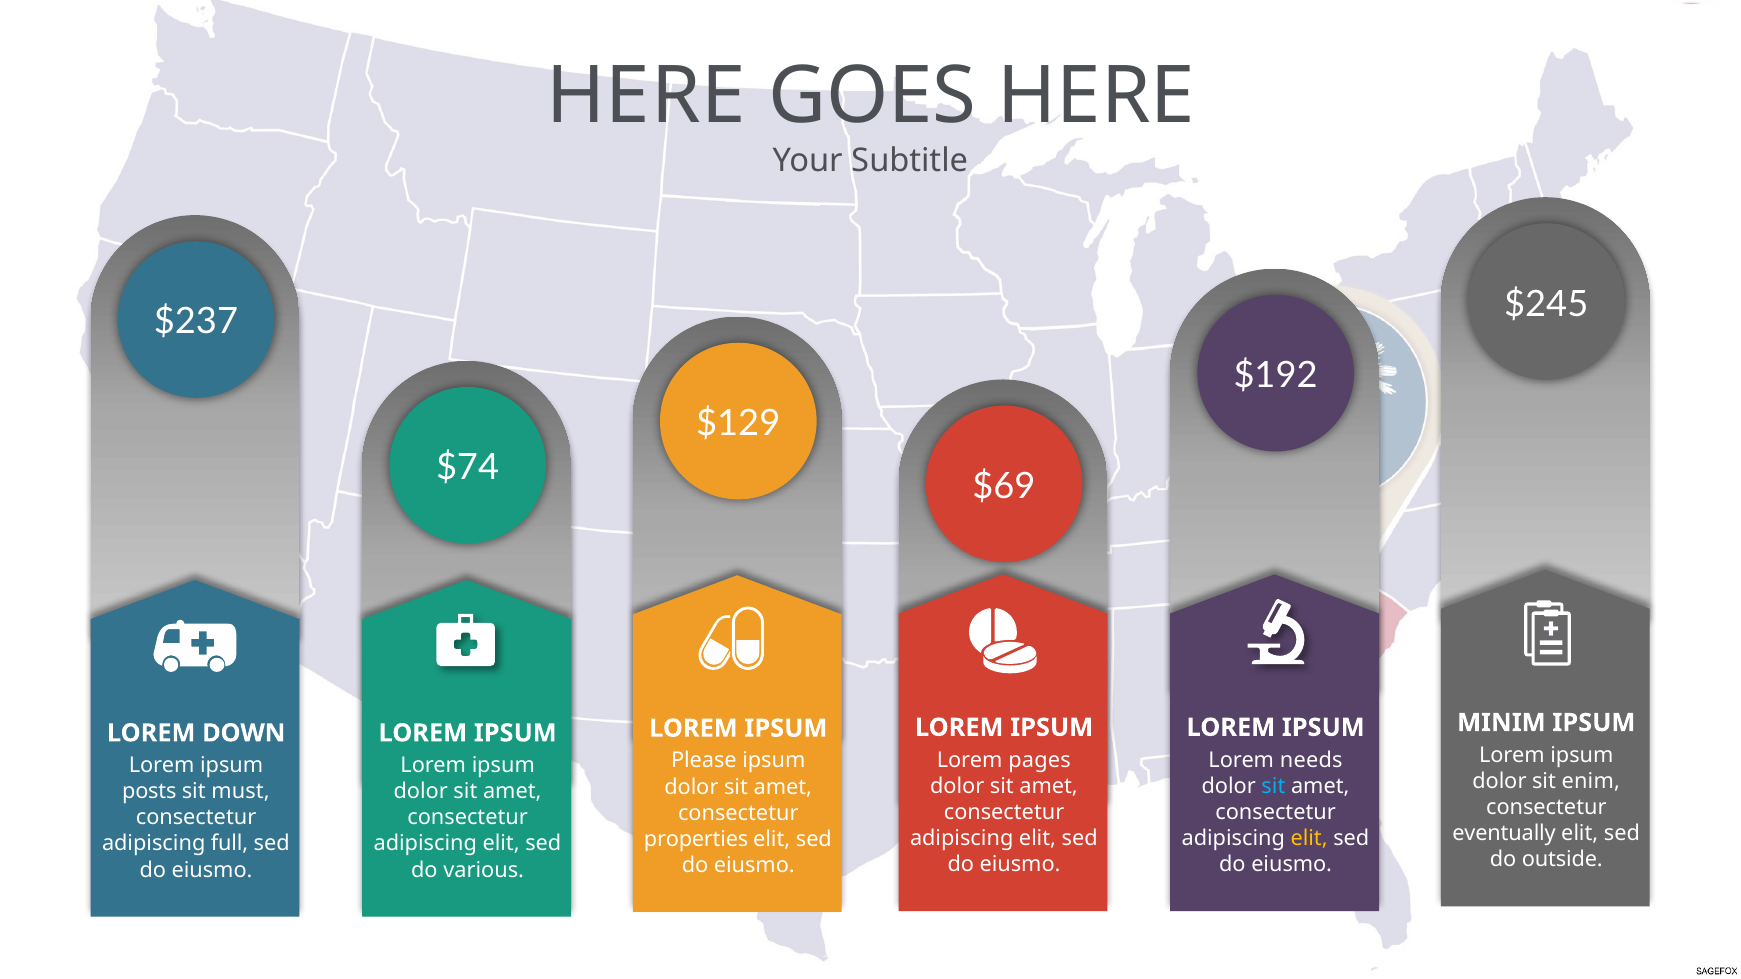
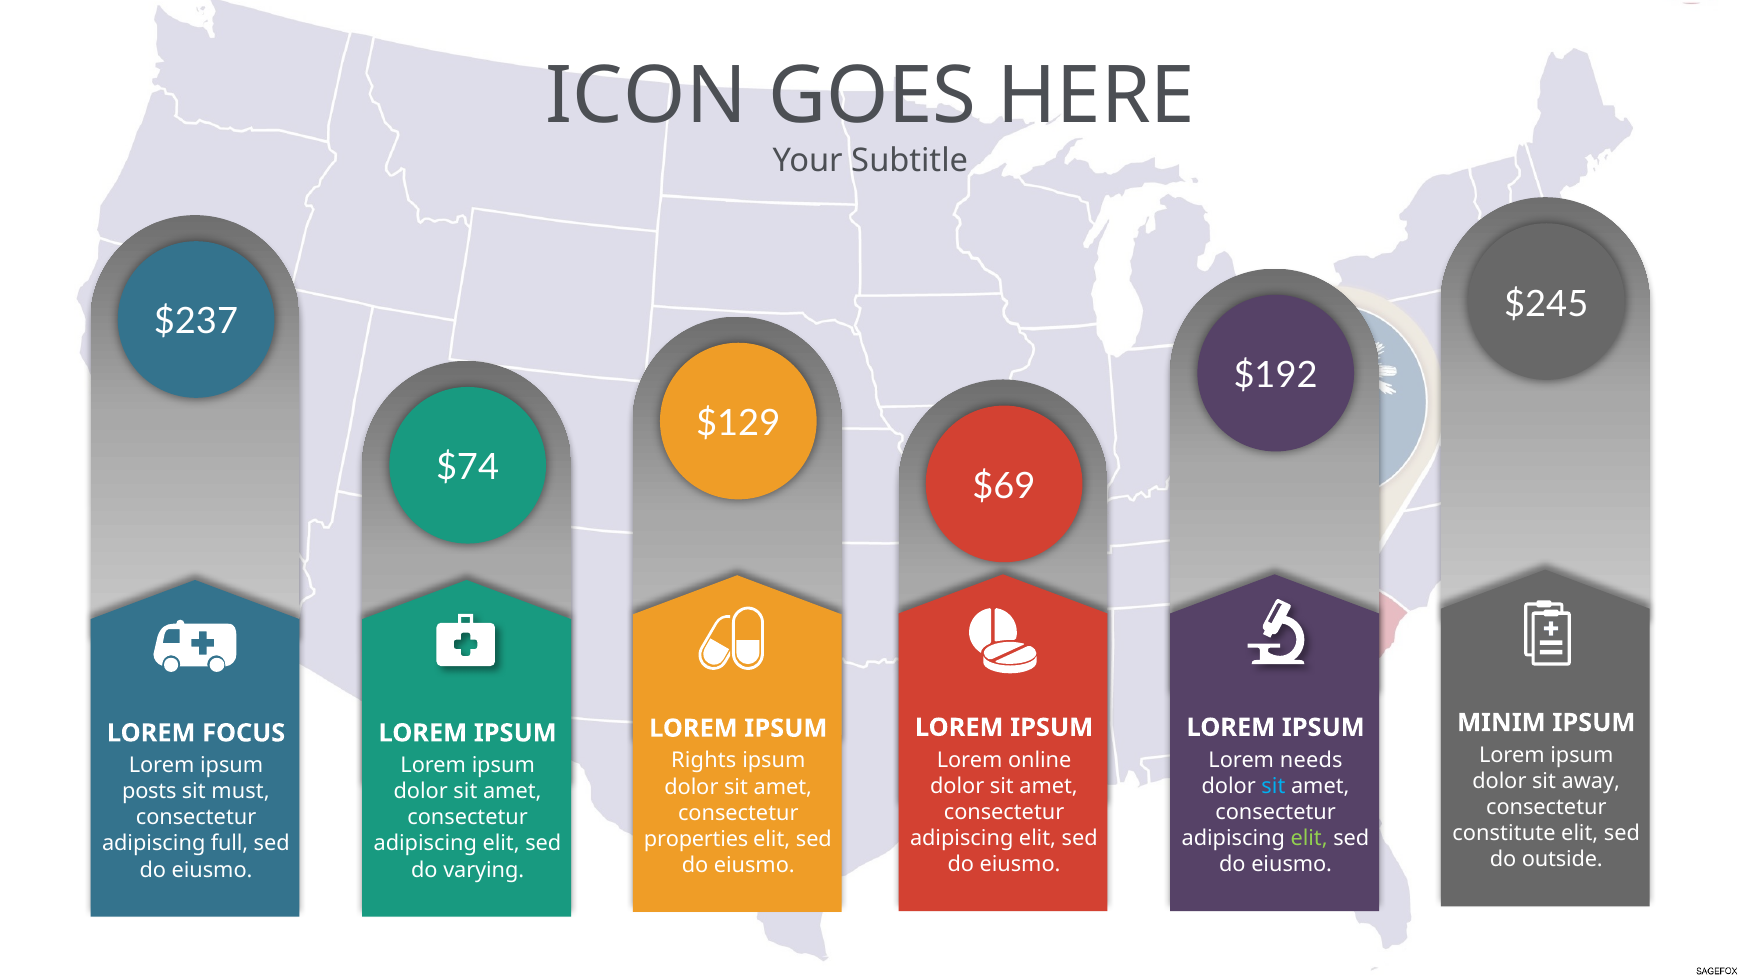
HERE: HERE -> ICON (646, 97)
DOWN: DOWN -> FOCUS (244, 733)
pages: pages -> online (1040, 760)
Please: Please -> Rights (704, 761)
enim: enim -> away (1591, 781)
eventually: eventually -> constitute (1504, 834)
elit colour: yellow -> light green (1309, 838)
various: various -> varying (484, 870)
